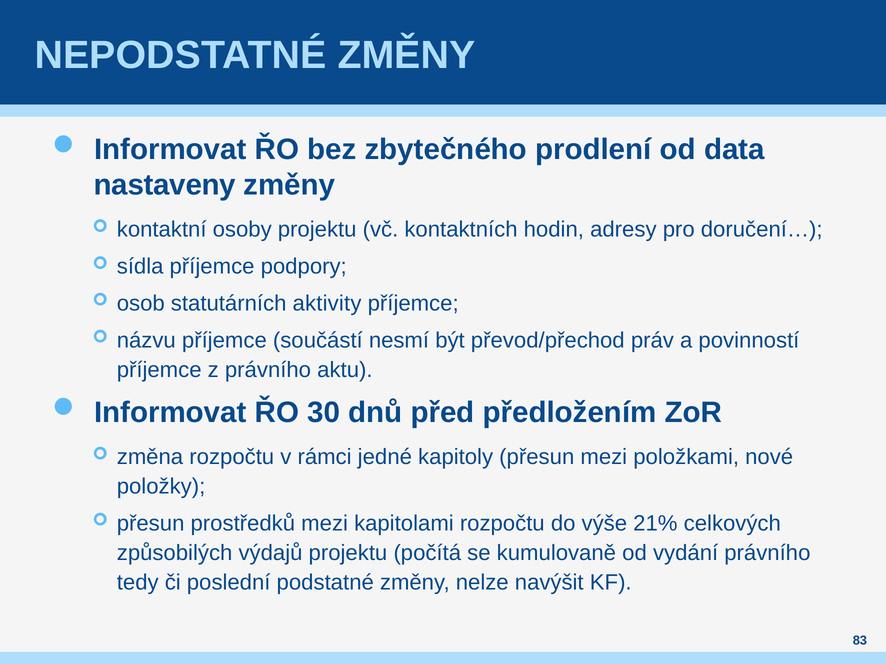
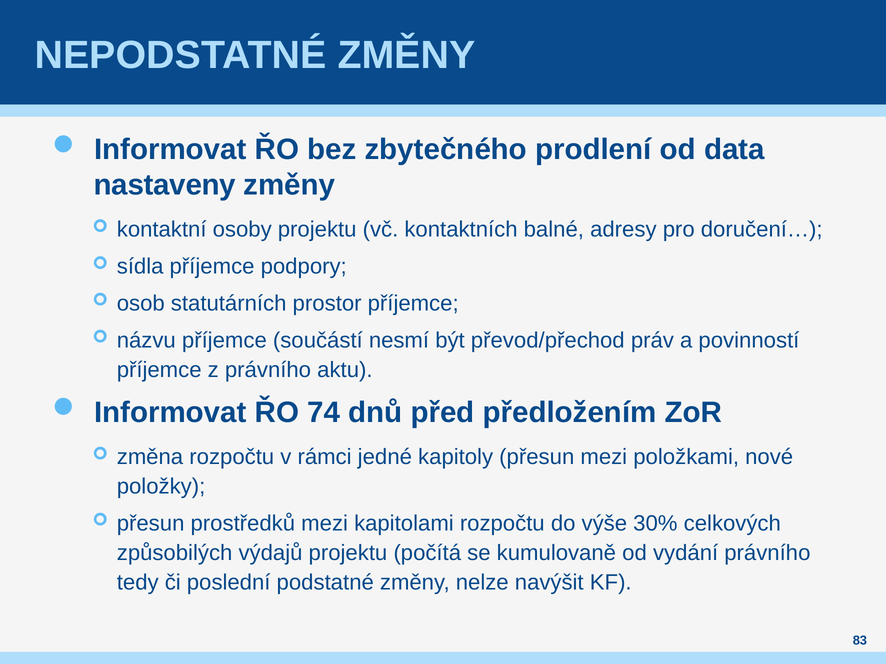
hodin: hodin -> balné (554, 230)
aktivity: aktivity -> prostor (327, 304)
30: 30 -> 74 (324, 413)
21%: 21% -> 30% (655, 524)
